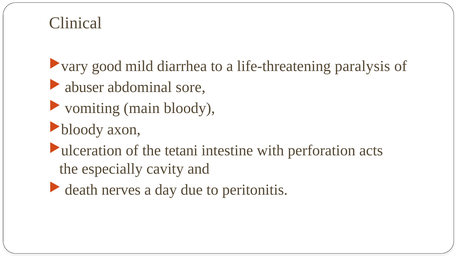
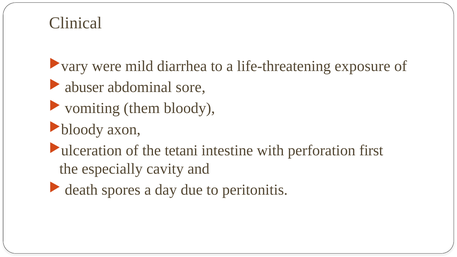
good: good -> were (107, 66)
paralysis: paralysis -> exposure (362, 66)
main: main -> them (142, 108)
acts: acts -> first (371, 150)
nerves: nerves -> spores (121, 190)
